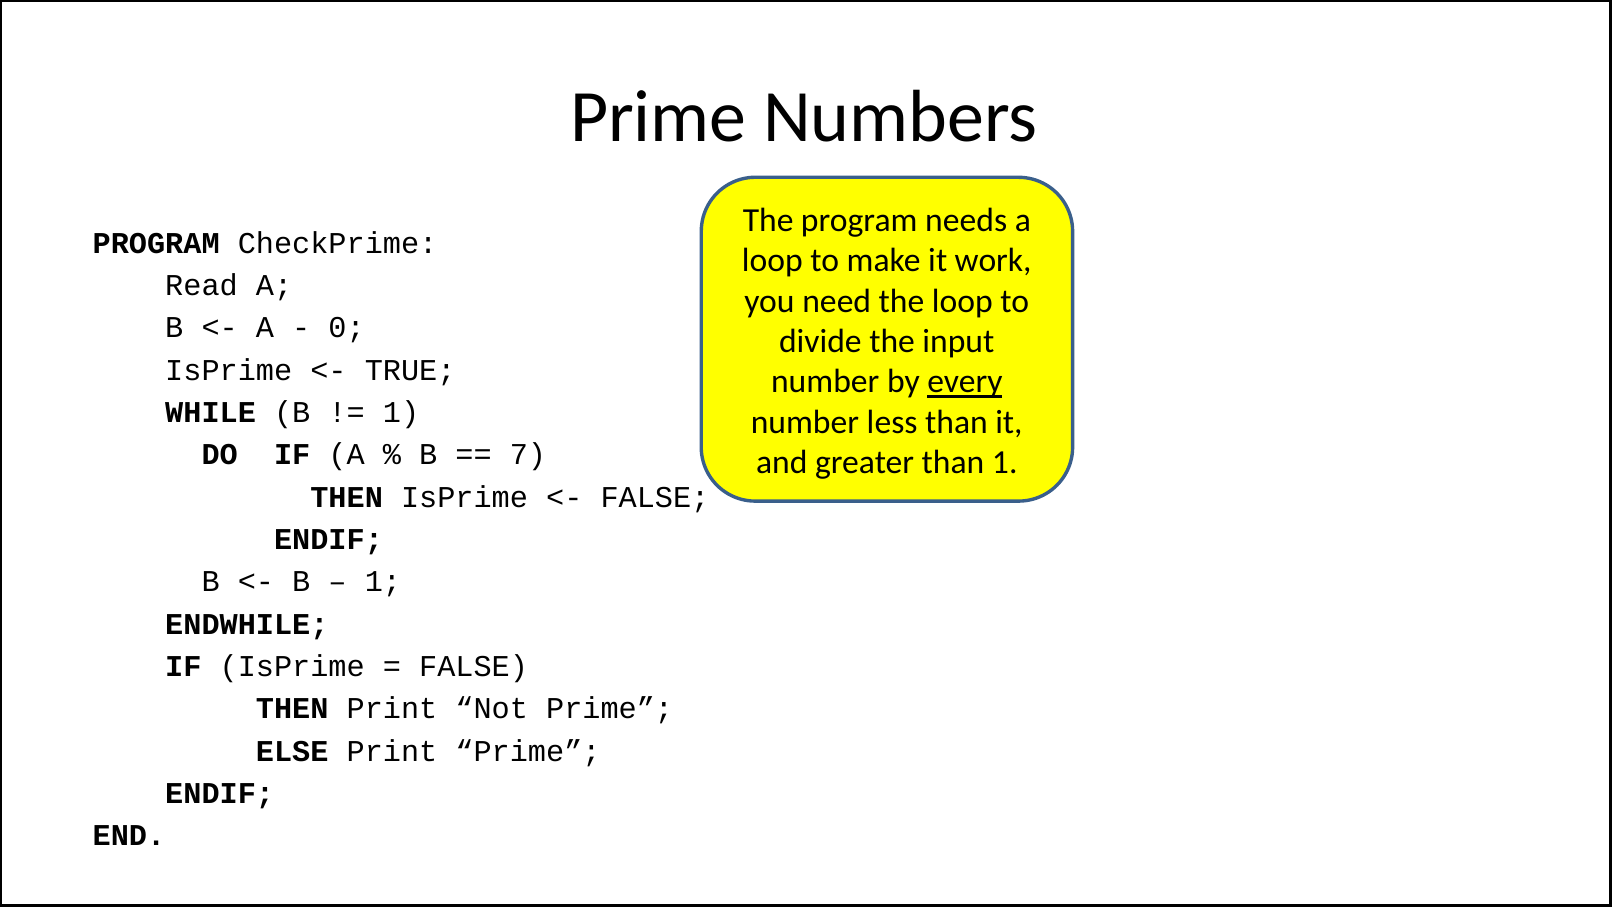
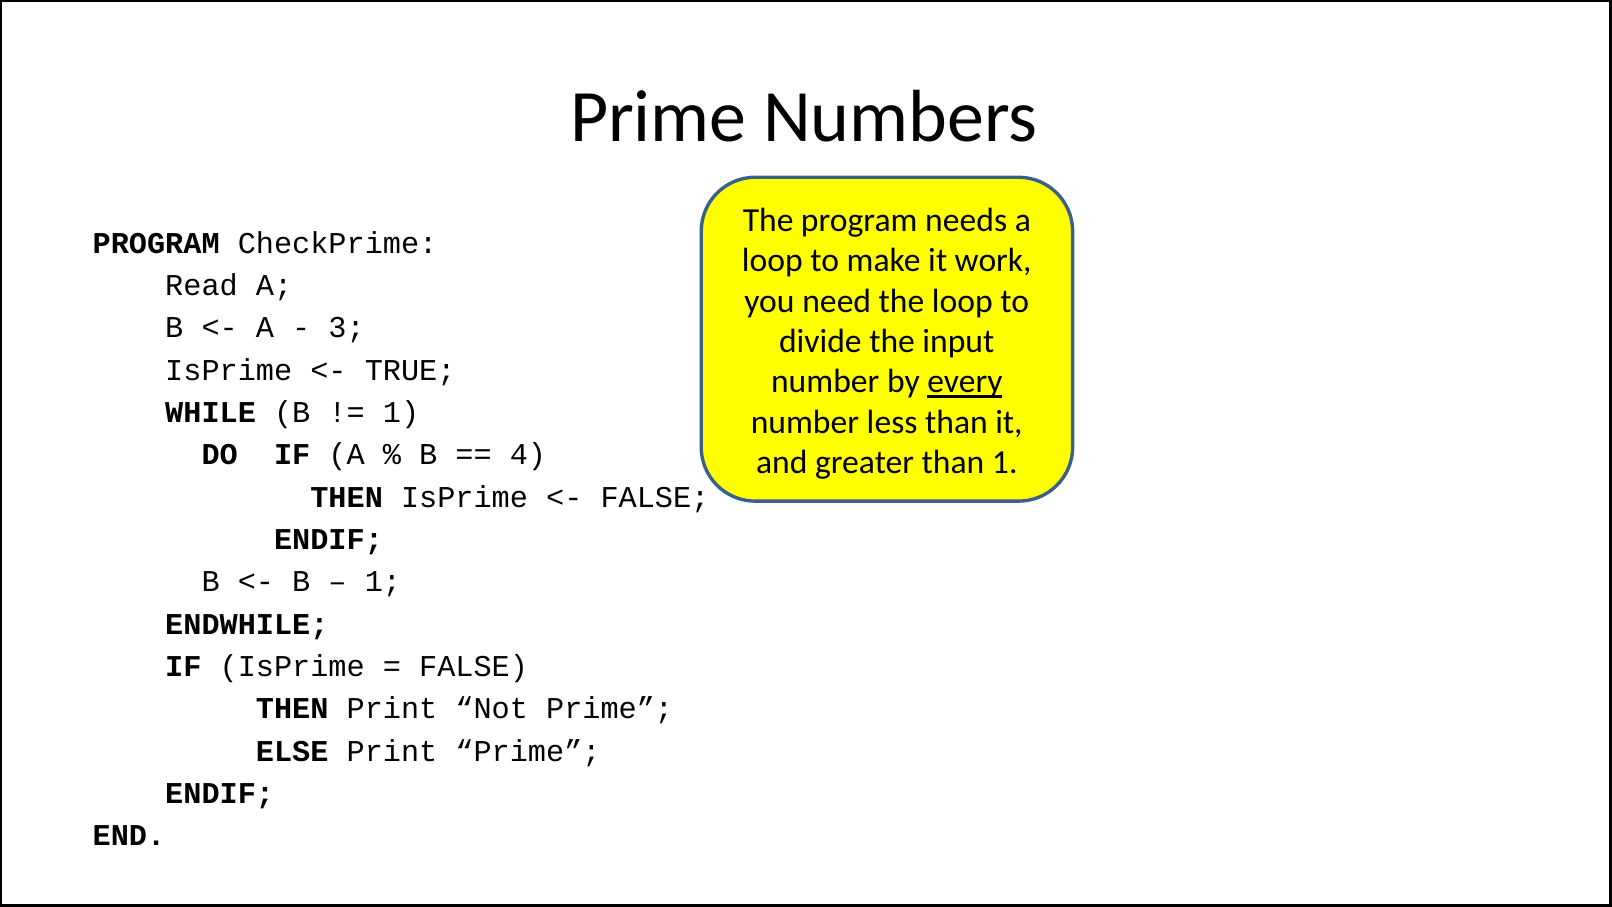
0: 0 -> 3 (347, 328)
7: 7 -> 4 (528, 455)
